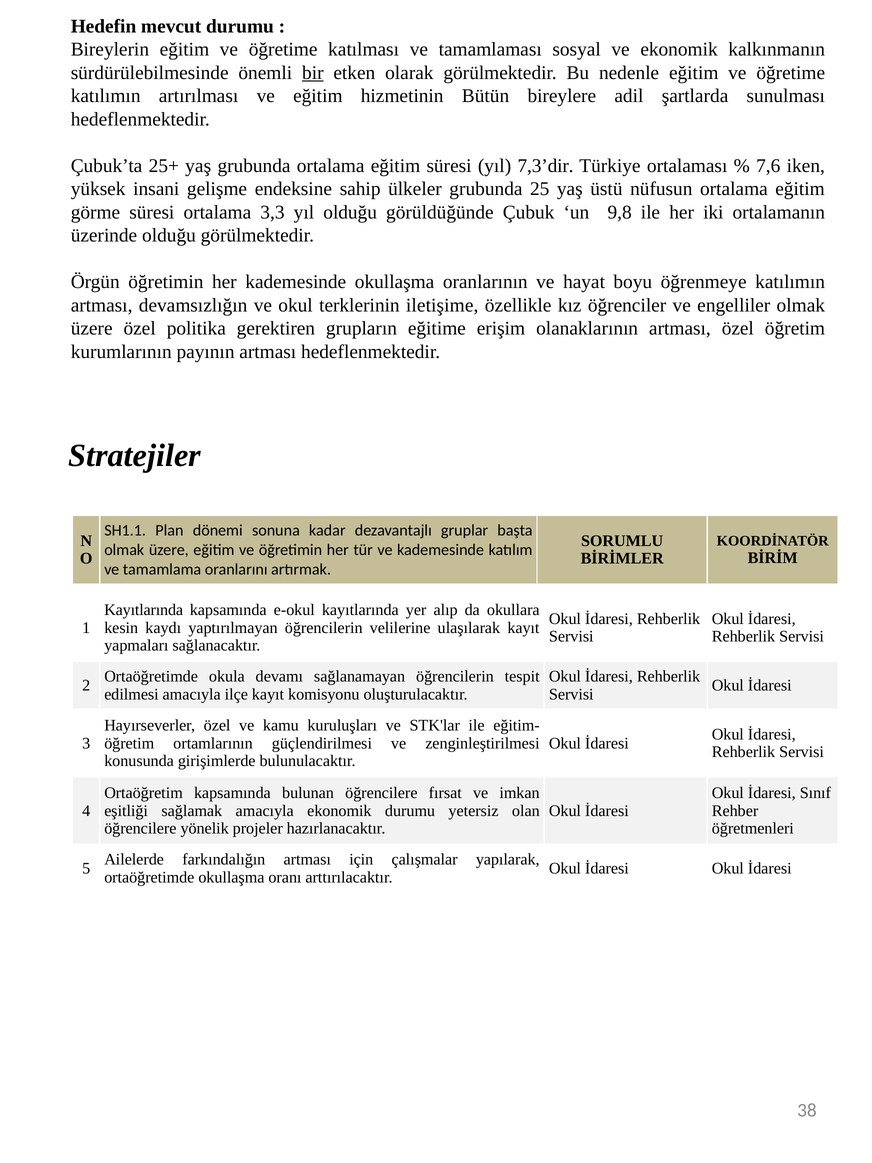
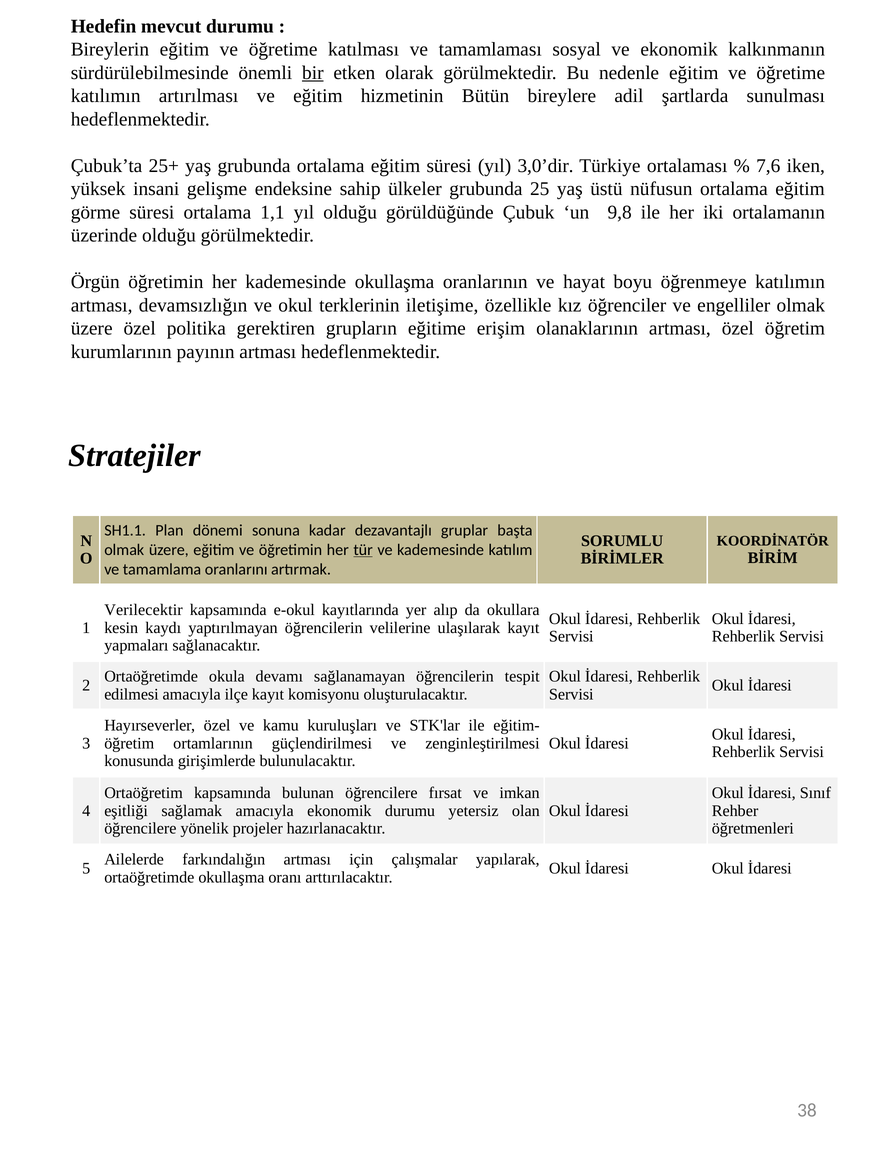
7,3’dir: 7,3’dir -> 3,0’dir (546, 166)
3,3: 3,3 -> 1,1 (272, 212)
tür underline: none -> present (363, 550)
Kayıtlarında: Kayıtlarında -> Verilecektir (144, 610)
